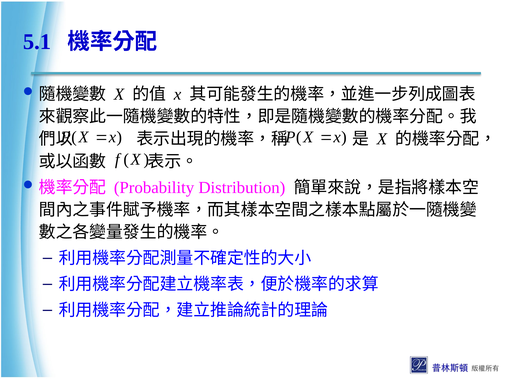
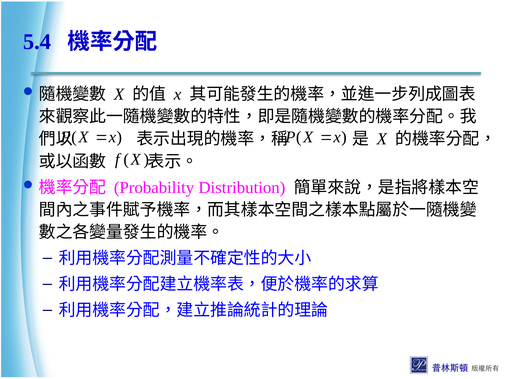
5.1: 5.1 -> 5.4 (37, 42)
